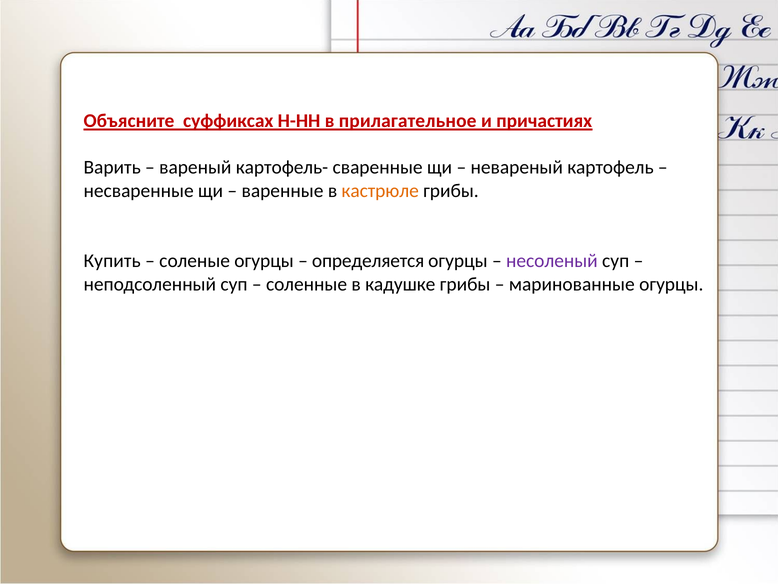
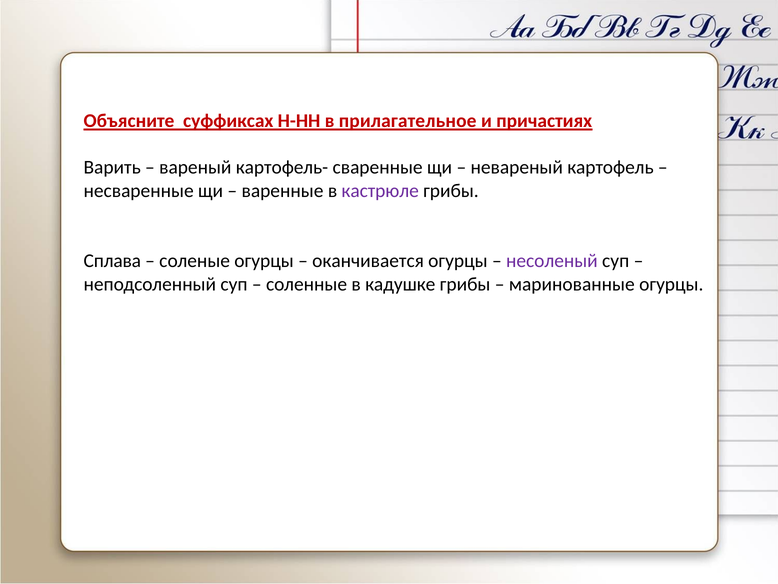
кастрюле colour: orange -> purple (380, 191)
Купить: Купить -> Сплава (112, 261)
определяется: определяется -> оканчивается (368, 261)
